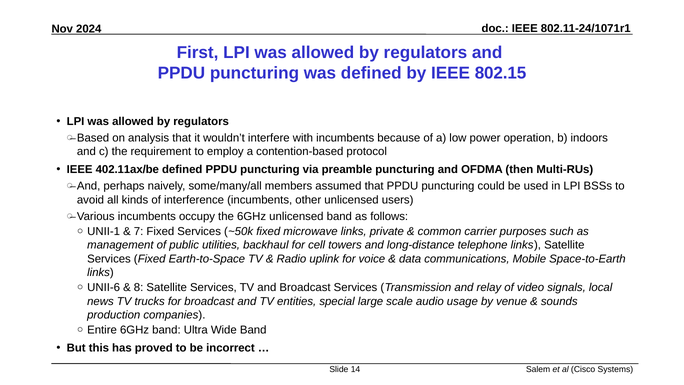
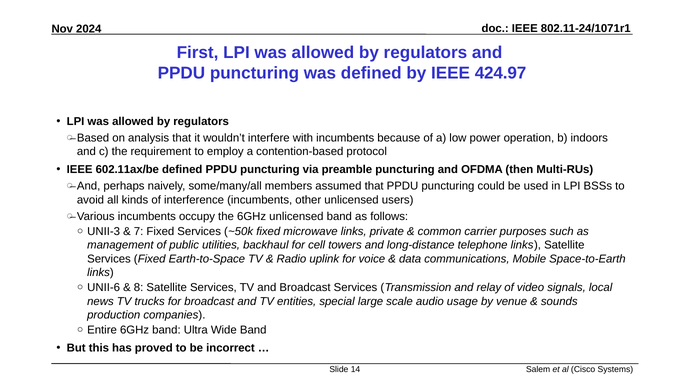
802.15: 802.15 -> 424.97 (501, 73)
402.11ax/be: 402.11ax/be -> 602.11ax/be (127, 170)
UNII-1: UNII-1 -> UNII-3 (104, 231)
